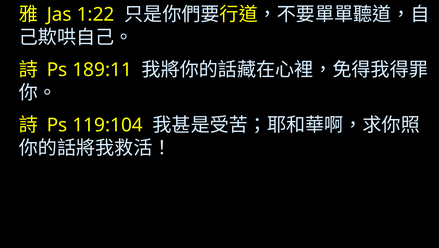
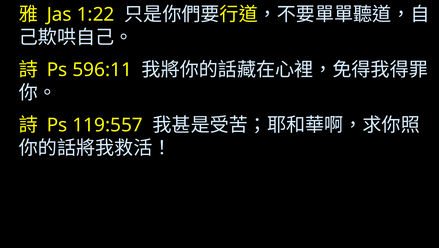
189:11: 189:11 -> 596:11 (102, 70)
119:104: 119:104 -> 119:557 (108, 125)
